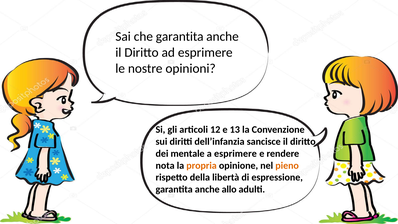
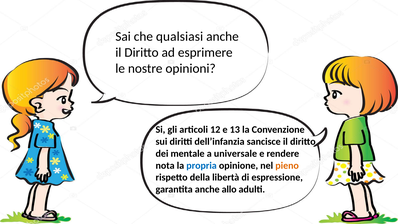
che garantita: garantita -> qualsiasi (180, 37)
a esprimere: esprimere -> universale (235, 153)
propria colour: orange -> blue (202, 165)
